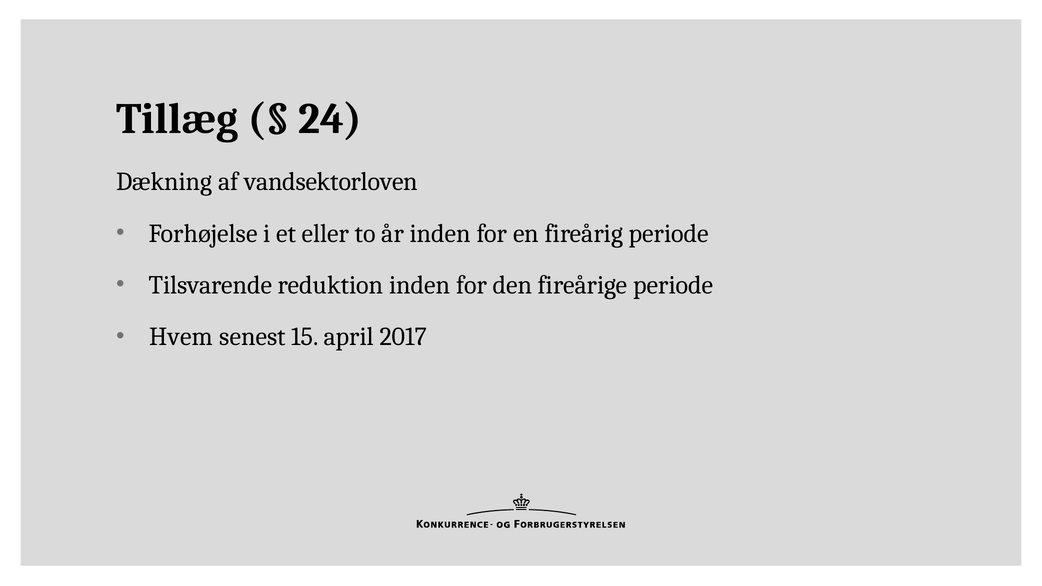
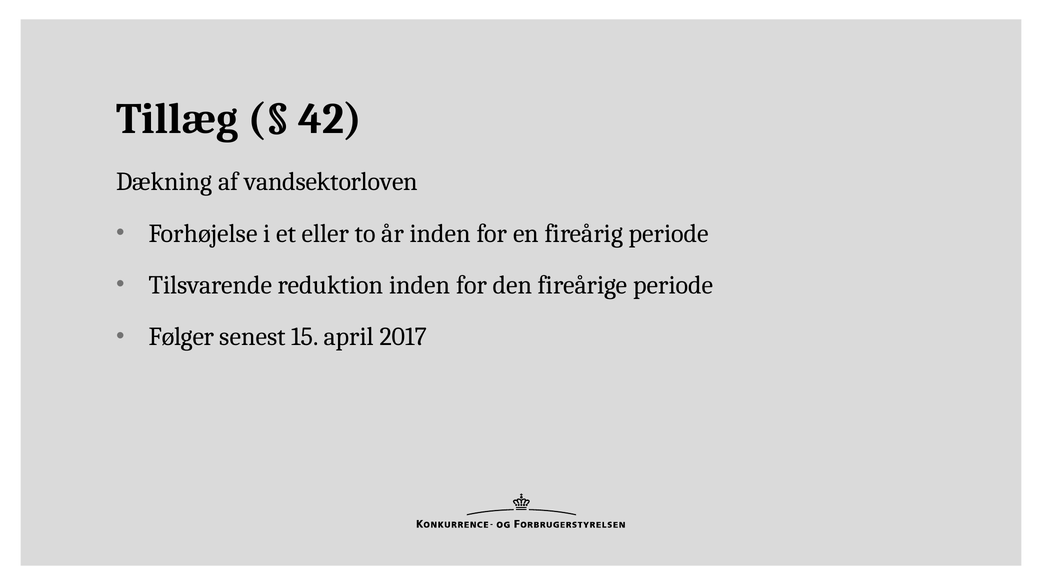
24: 24 -> 42 (330, 119)
Hvem: Hvem -> Følger (181, 337)
